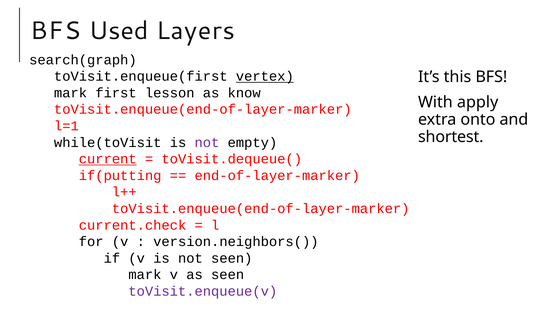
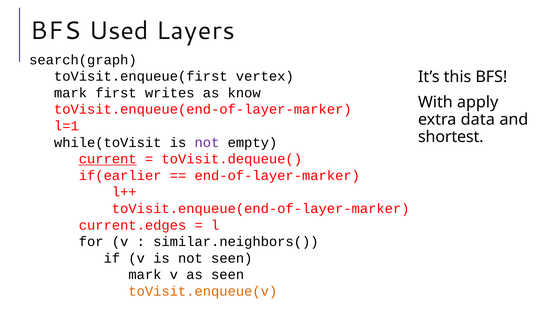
vertex underline: present -> none (265, 76)
lesson: lesson -> writes (170, 93)
onto: onto -> data (478, 120)
if(putting: if(putting -> if(earlier (120, 175)
current.check: current.check -> current.edges (133, 225)
version.neighbors(: version.neighbors( -> similar.neighbors( (236, 242)
toVisit.enqueue(v colour: purple -> orange (203, 291)
